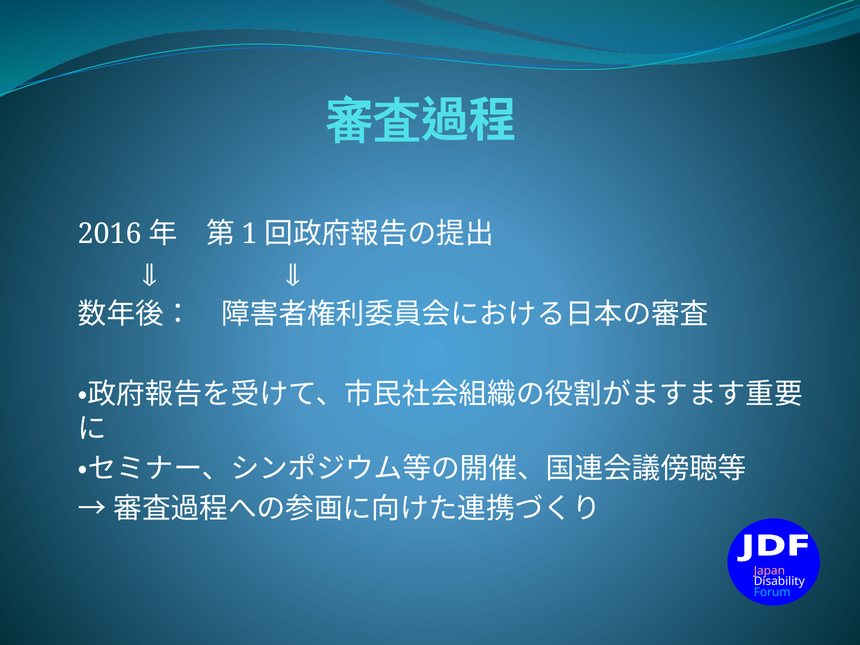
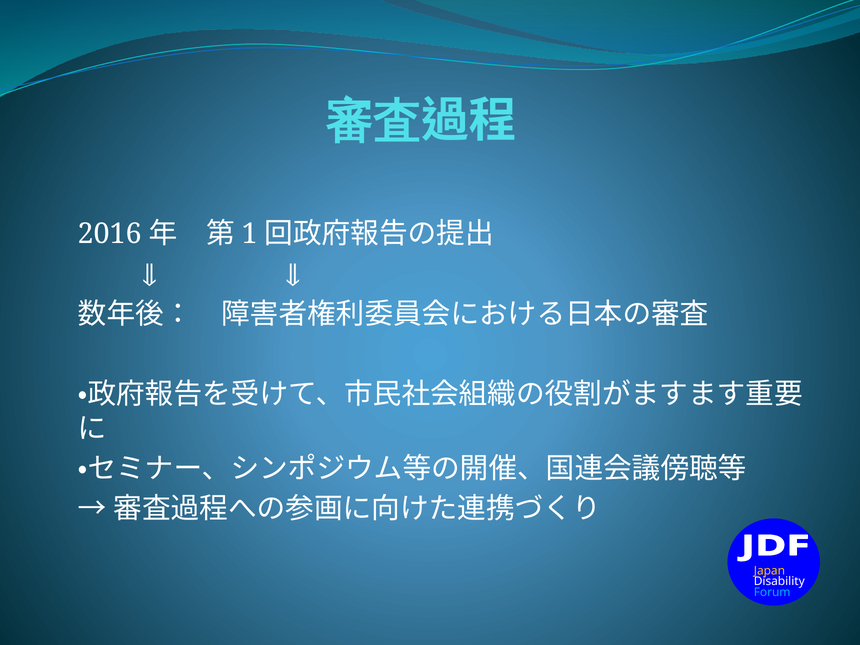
Japan colour: pink -> yellow (769, 571)
